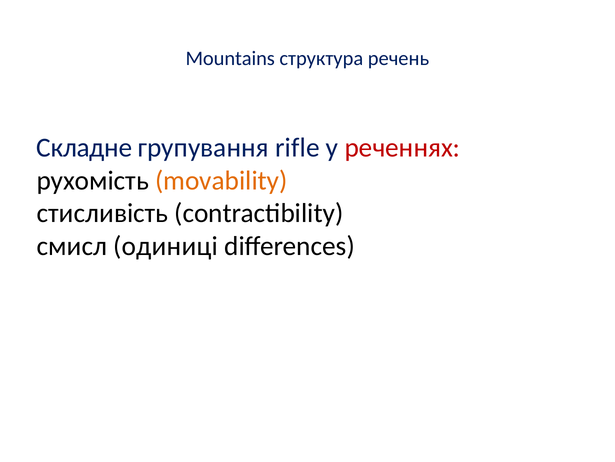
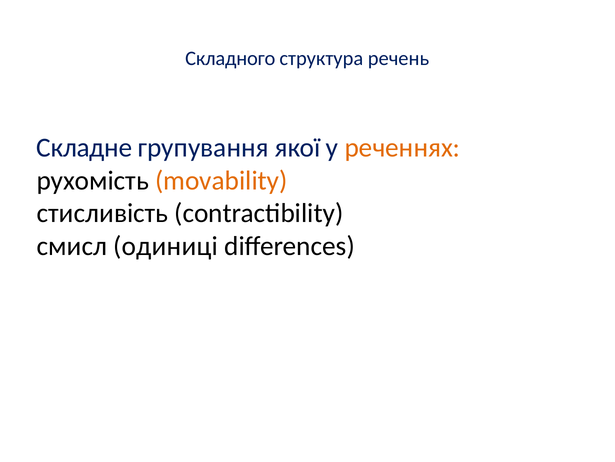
Mountains: Mountains -> Складного (230, 58)
rifle: rifle -> якої (298, 147)
реченнях colour: red -> orange (402, 147)
